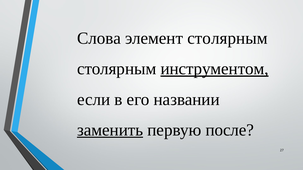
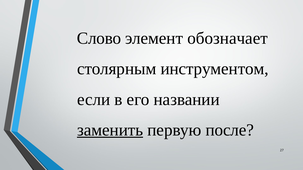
Слова: Слова -> Слово (99, 38)
элемент столярным: столярным -> обозначает (228, 38)
инструментом underline: present -> none (215, 69)
